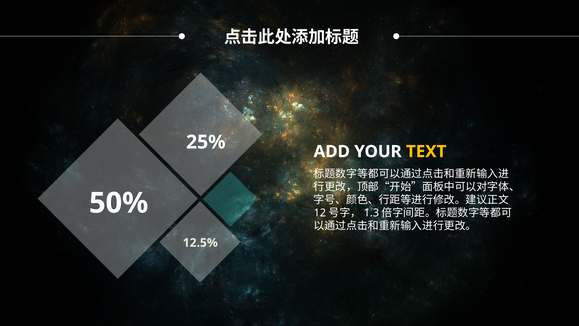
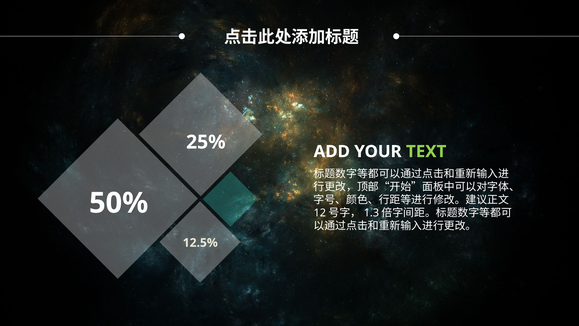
TEXT colour: yellow -> light green (426, 151)
